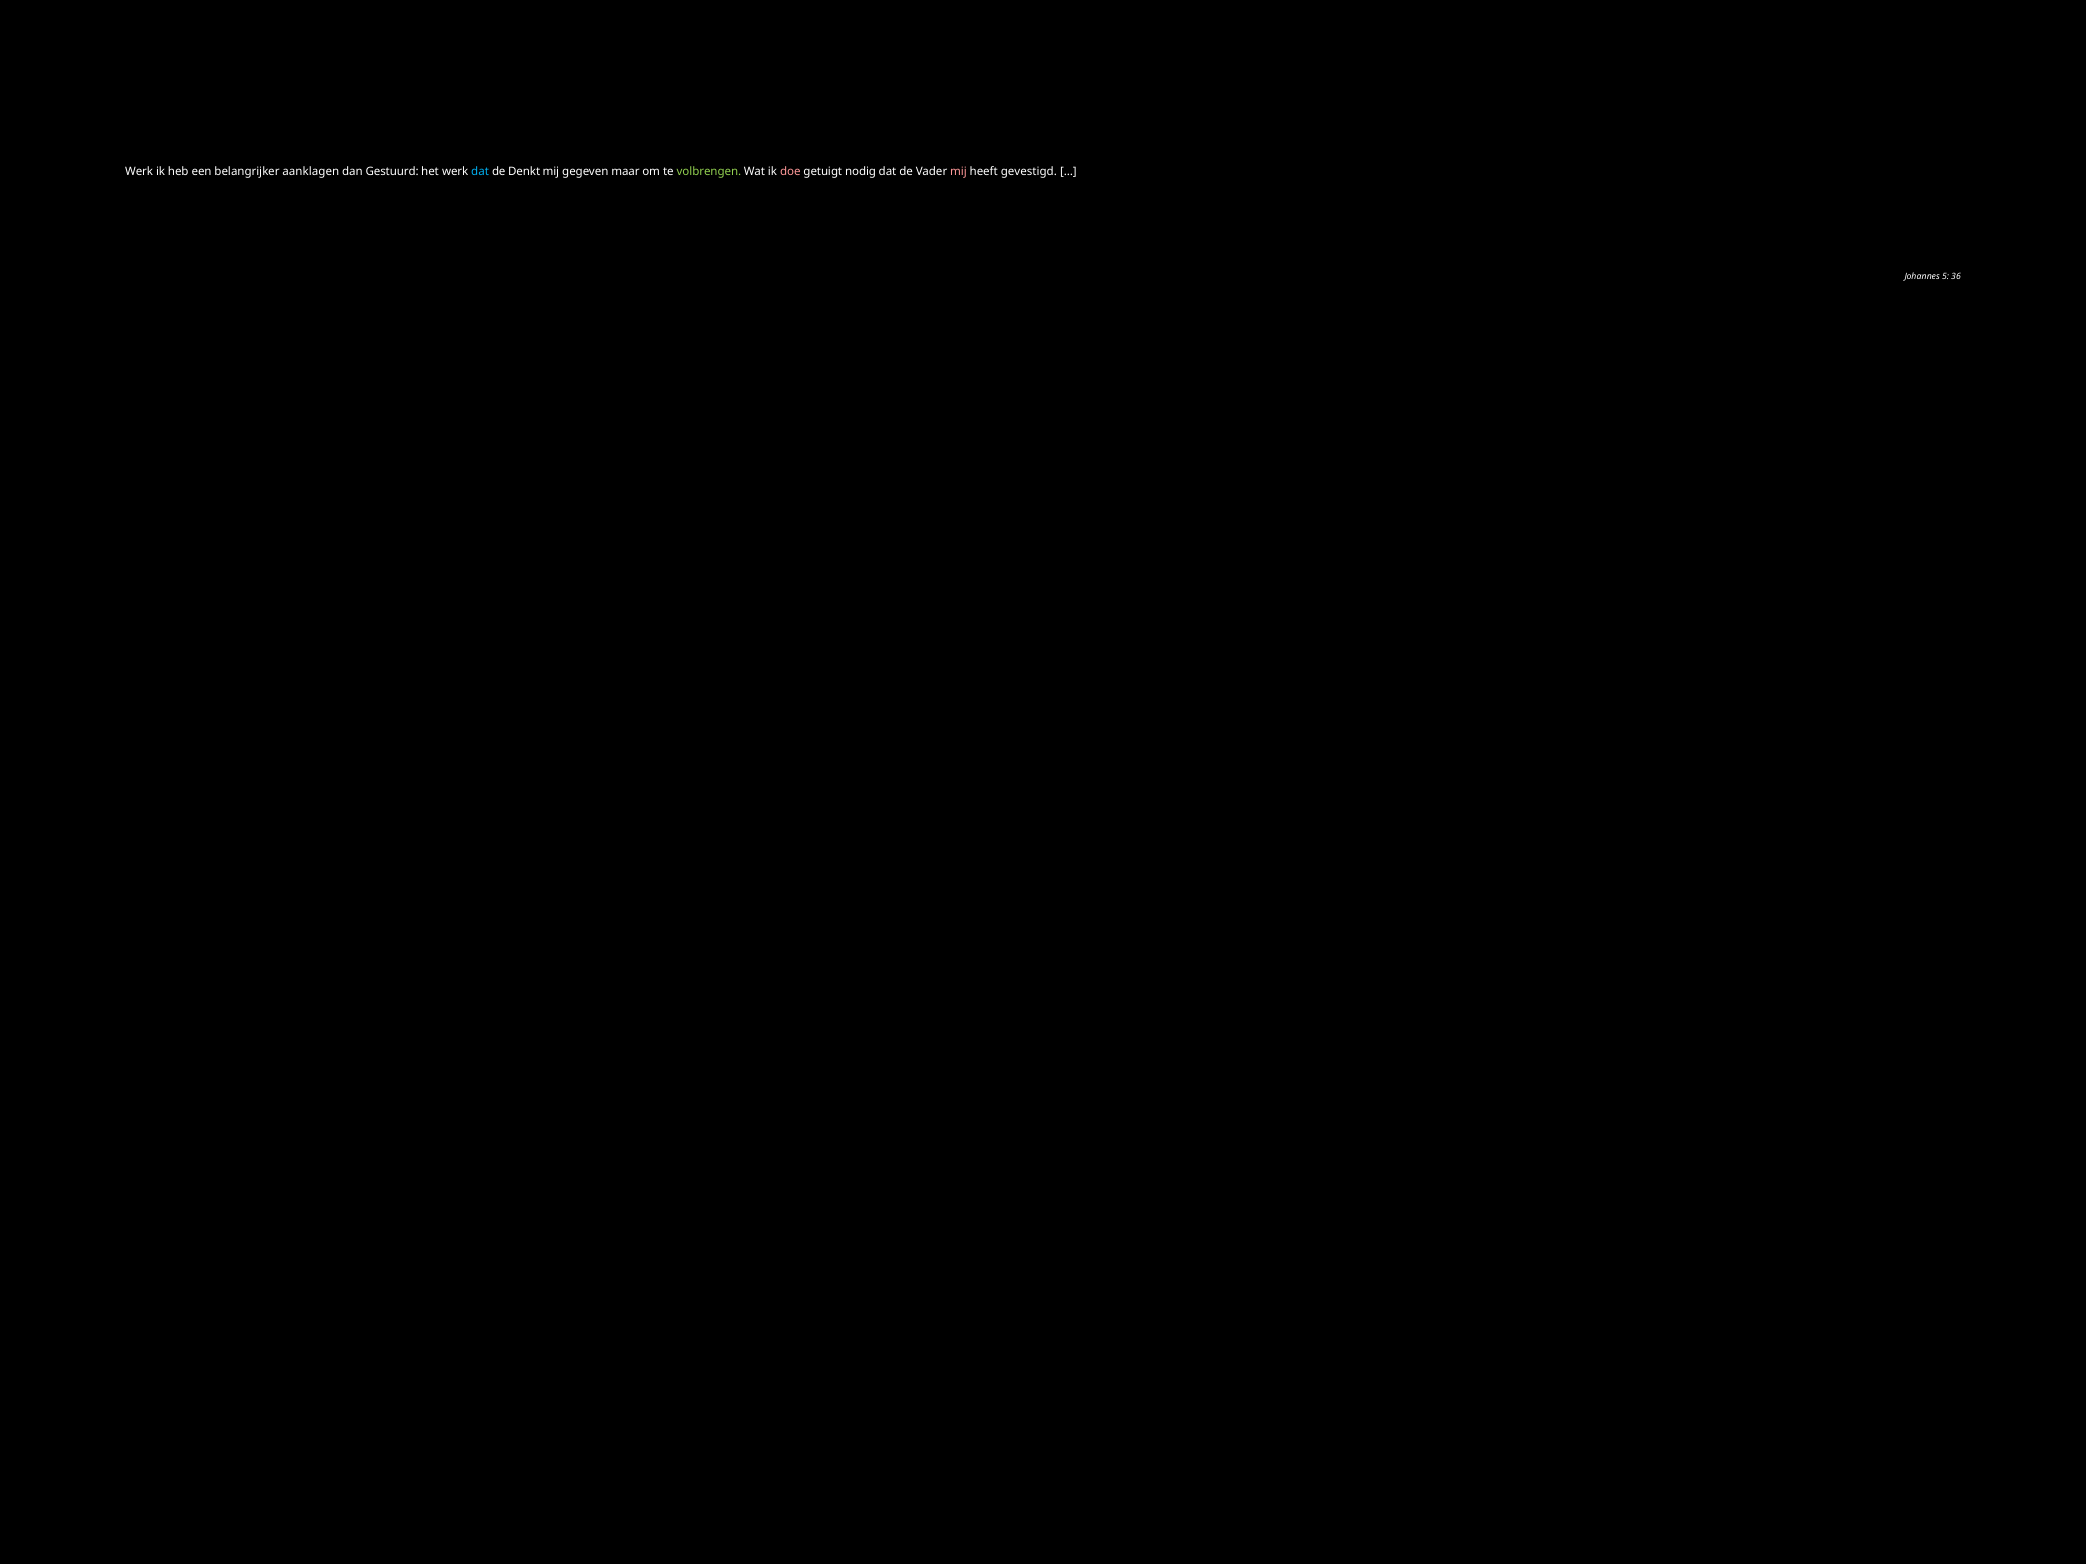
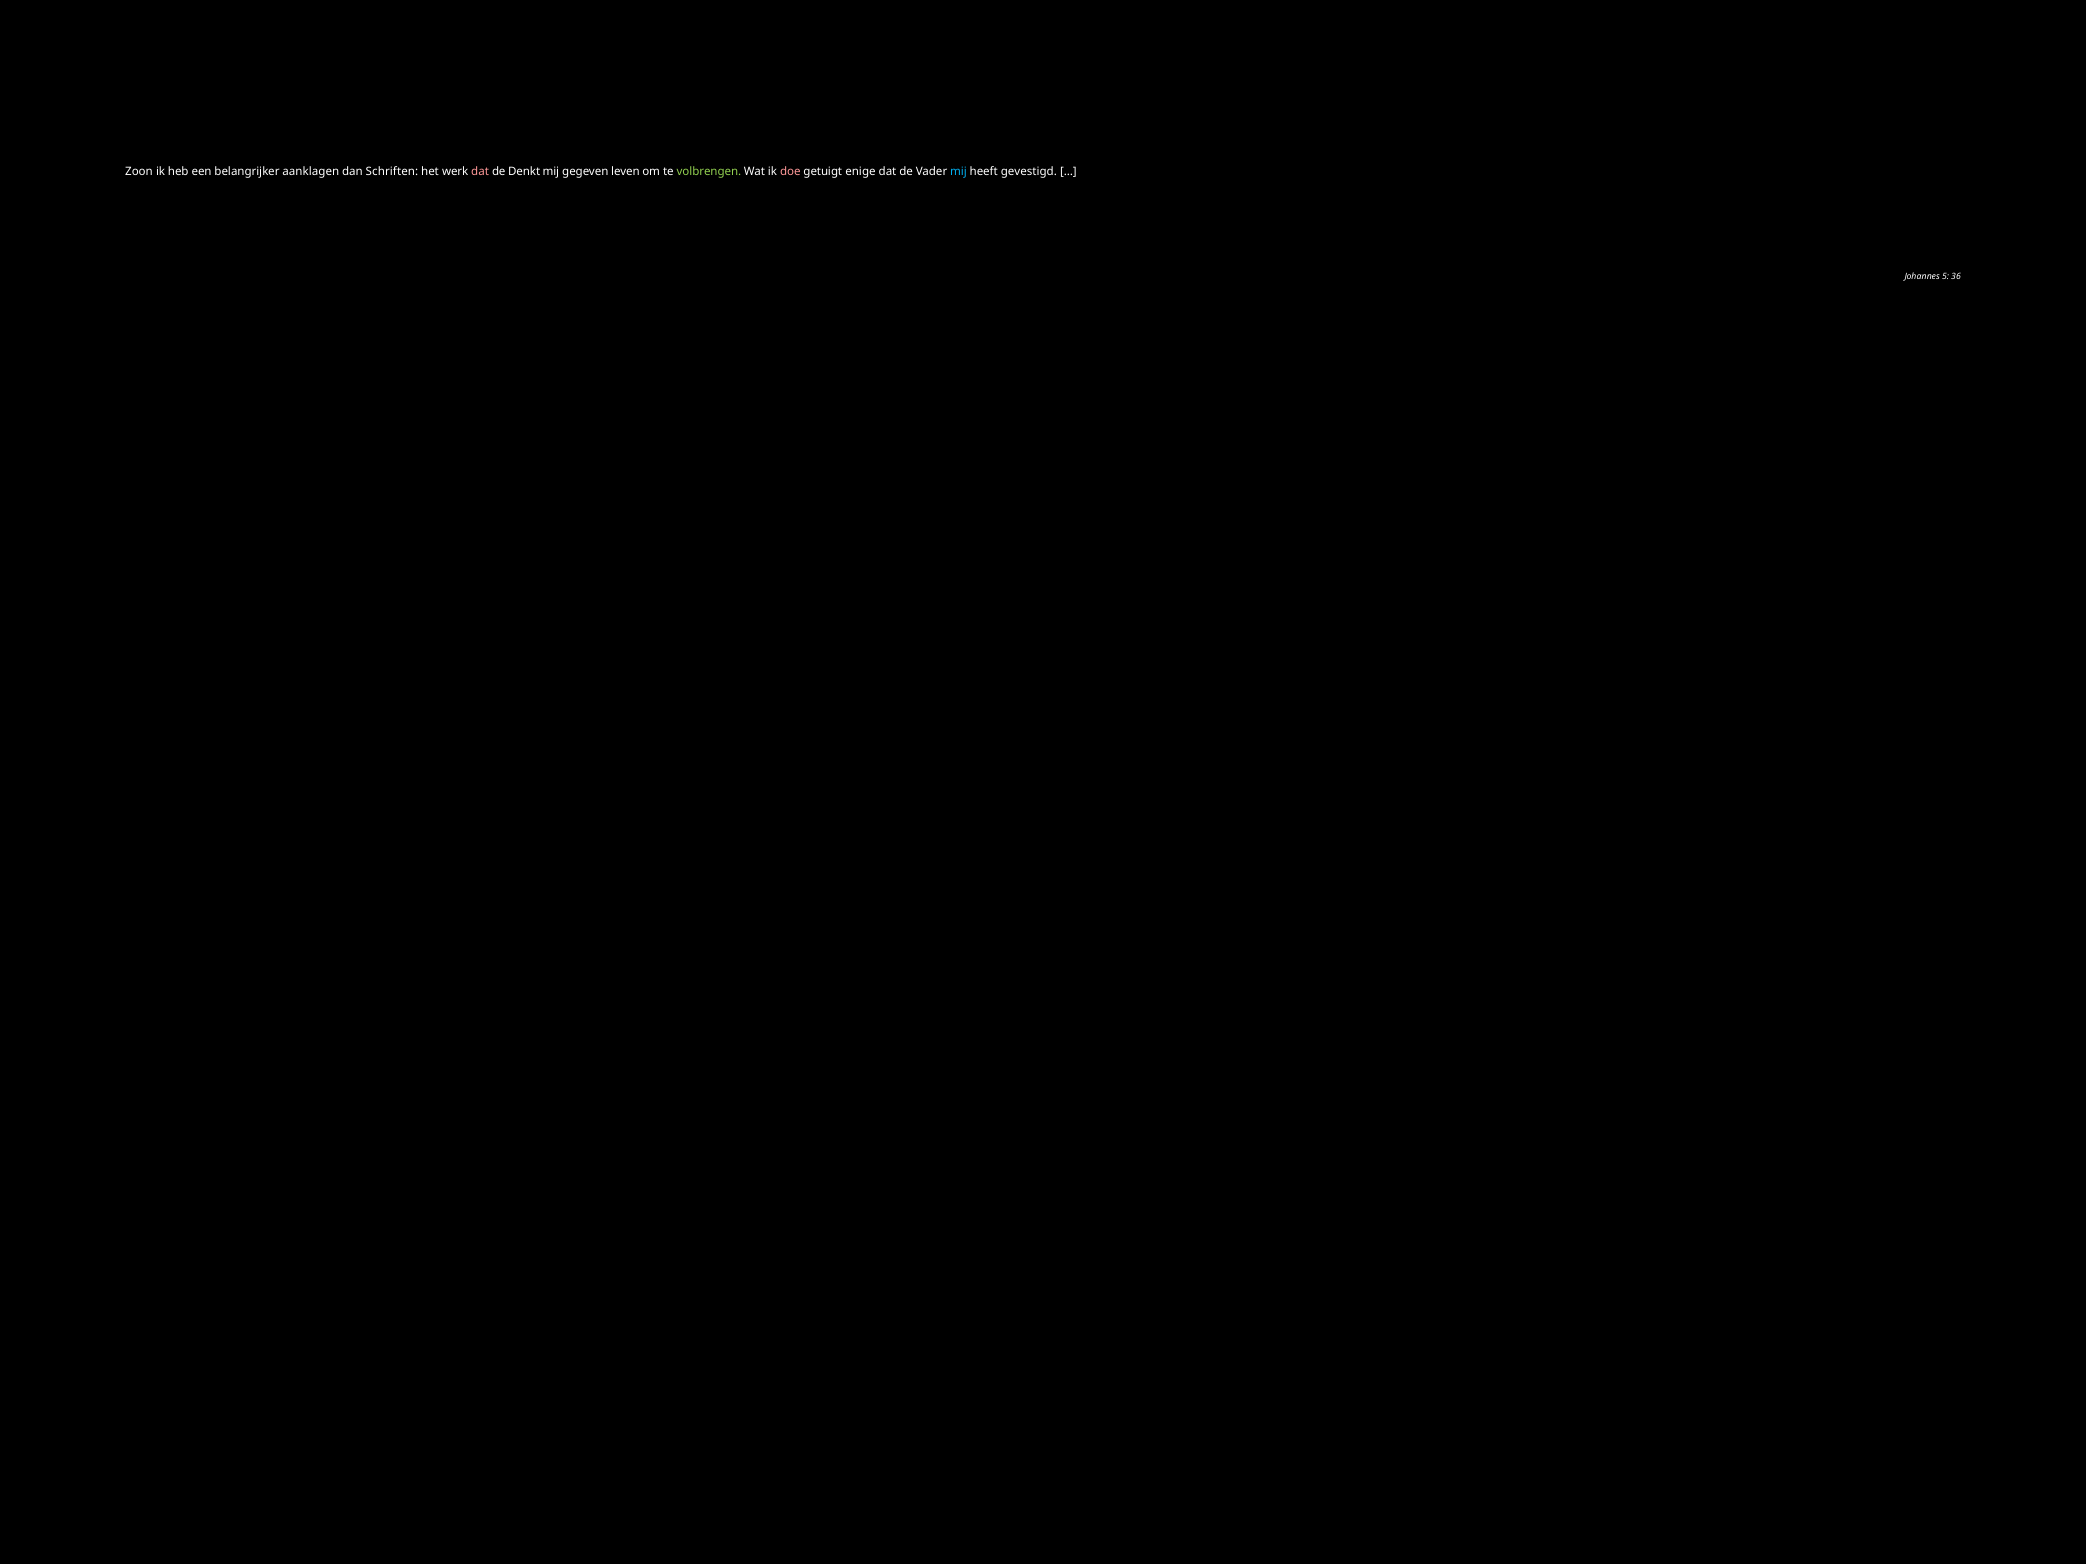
Werk: Werk -> Zoon (139, 171)
Gestuurd: Gestuurd -> Schriften (392, 171)
dat colour: light blue -> pink (480, 171)
maar: maar -> leven (626, 171)
nodig: nodig -> enige (860, 171)
mij colour: pink -> light blue (958, 171)
